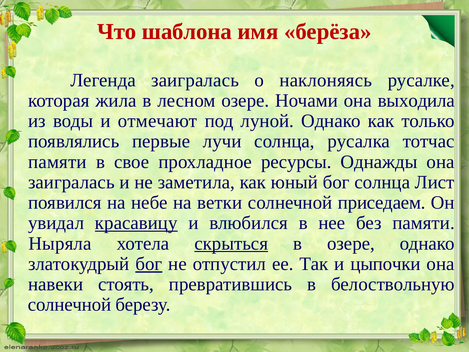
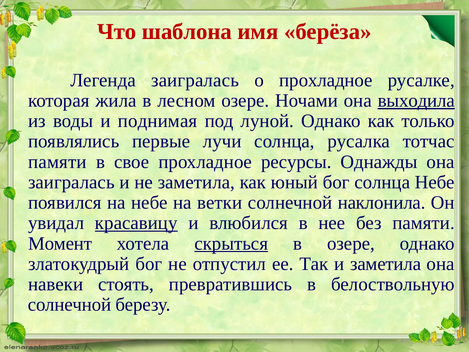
о наклоняясь: наклоняясь -> прохладное (326, 80)
выходила underline: none -> present (416, 100)
отмечают: отмечают -> поднимая (158, 121)
солнца Лист: Лист -> Небе (435, 182)
приседаем: приседаем -> наклонила (382, 202)
Ныряла: Ныряла -> Момент (60, 243)
бог underline: present -> none (149, 264)
и цыпочки: цыпочки -> заметила (386, 264)
